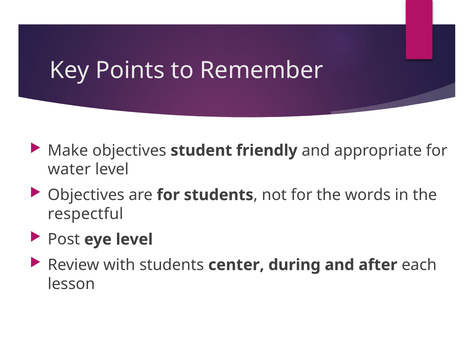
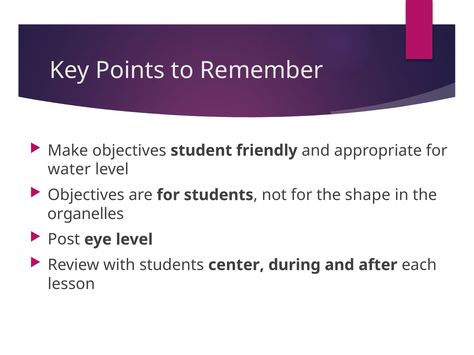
words: words -> shape (368, 195)
respectful: respectful -> organelles (86, 214)
